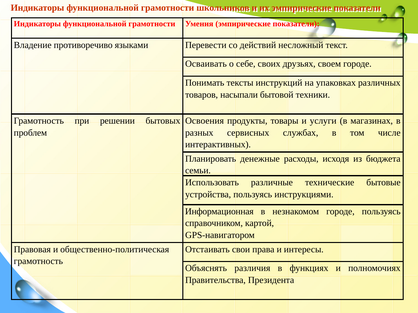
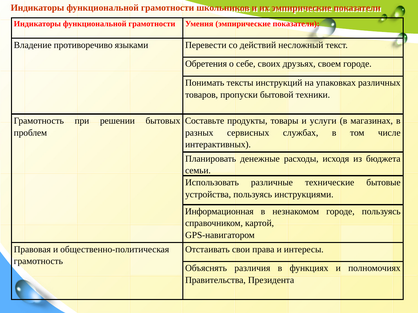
Осваивать: Осваивать -> Обретения (206, 64)
насыпали: насыпали -> пропуски (239, 95)
Освоения: Освоения -> Составьте (205, 121)
